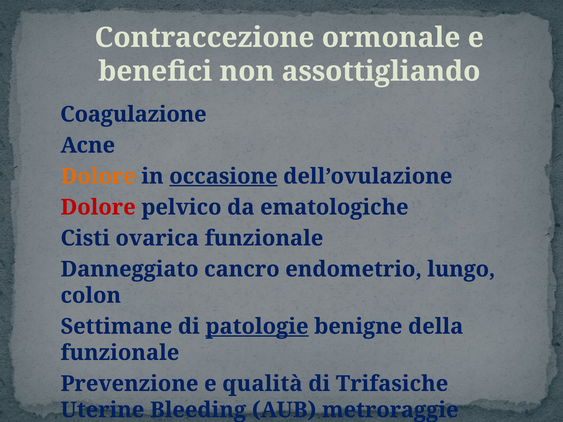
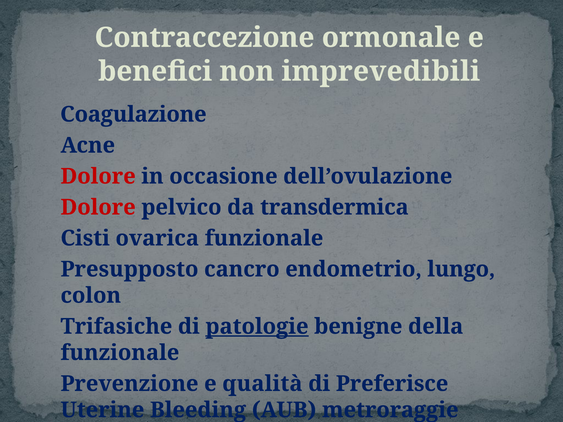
assottigliando: assottigliando -> imprevedibili (381, 71)
Dolore colour: orange -> red (98, 176)
occasione underline: present -> none (223, 176)
ematologiche: ematologiche -> transdermica (334, 207)
Danneggiato: Danneggiato -> Presupposto (129, 269)
Settimane: Settimane -> Trifasiche (116, 327)
Trifasiche: Trifasiche -> Preferisce (392, 384)
